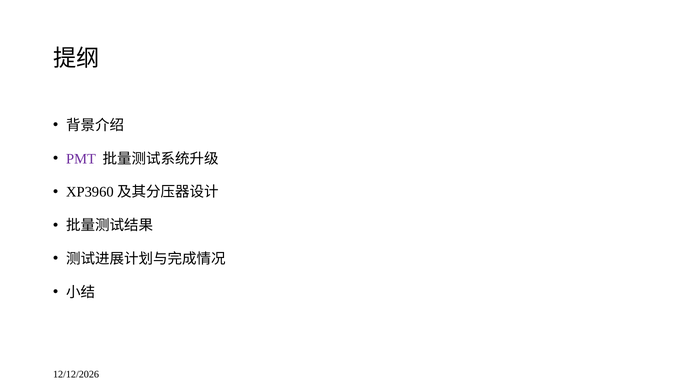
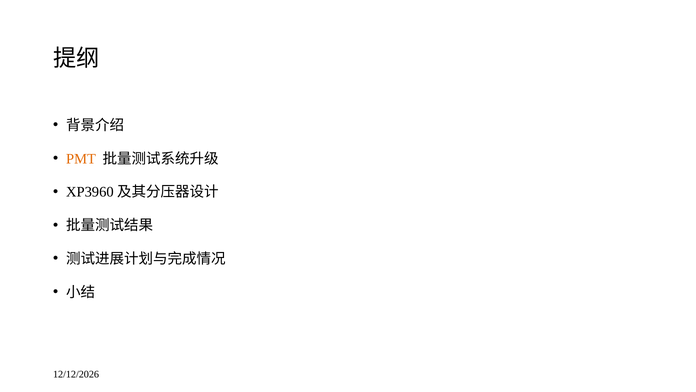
PMT colour: purple -> orange (81, 159)
